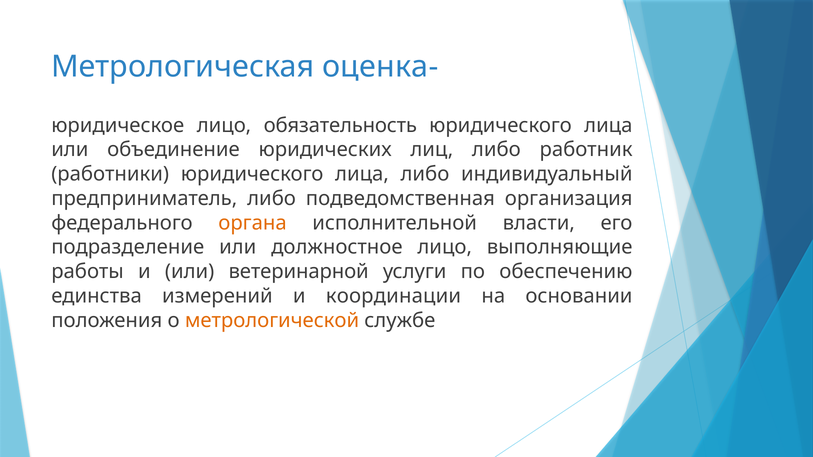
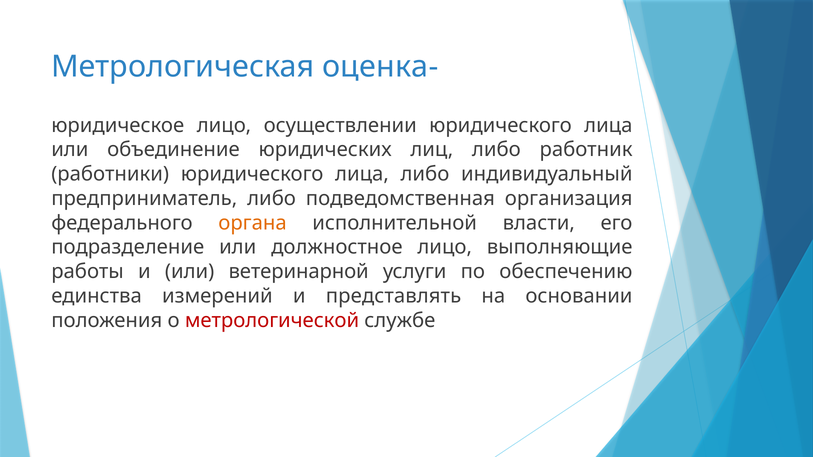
обязательность: обязательность -> осуществлении (340, 125)
координации: координации -> представлять (394, 296)
метрологической colour: orange -> red (272, 321)
